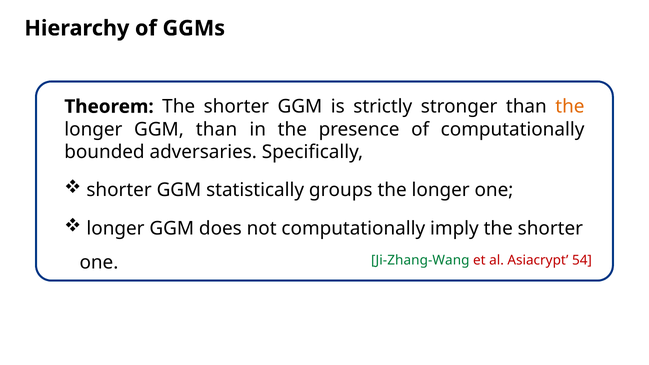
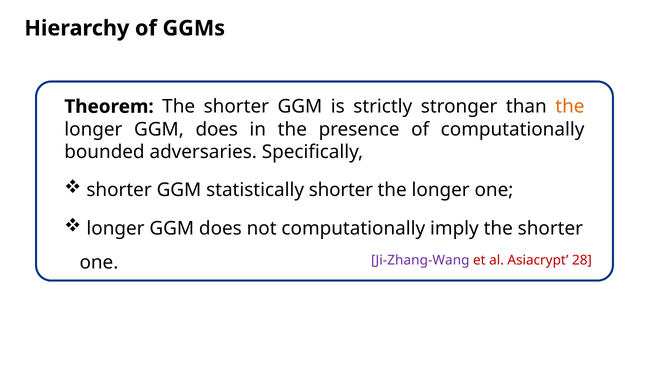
than: than -> does (217, 129)
statistically groups: groups -> shorter (341, 190)
Ji-Zhang-Wang colour: green -> purple (420, 260)
54: 54 -> 28 (582, 260)
